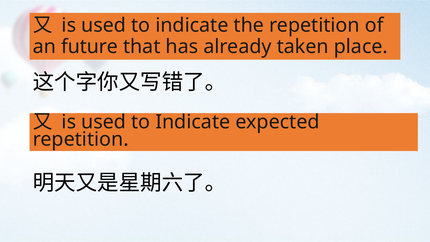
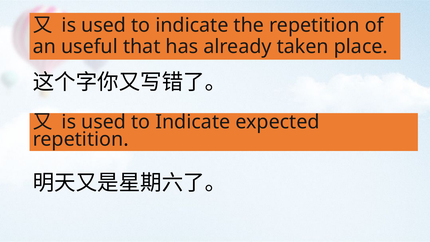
future: future -> useful (90, 47)
